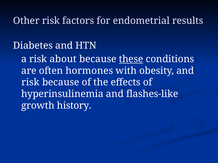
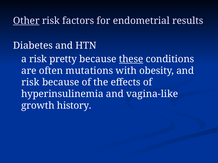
Other underline: none -> present (26, 21)
about: about -> pretty (63, 59)
hormones: hormones -> mutations (89, 71)
flashes-like: flashes-like -> vagina-like (152, 94)
